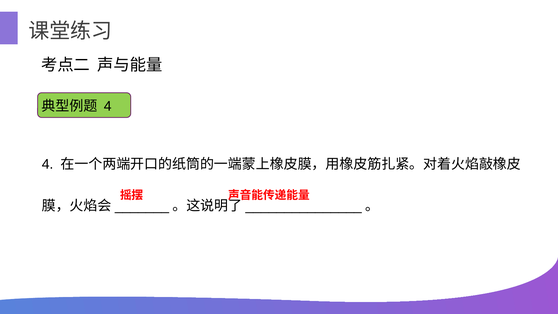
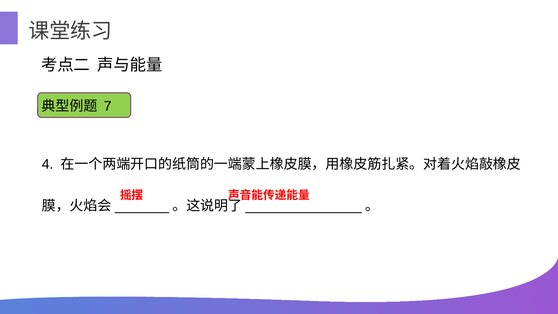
4: 4 -> 7 (108, 106)
